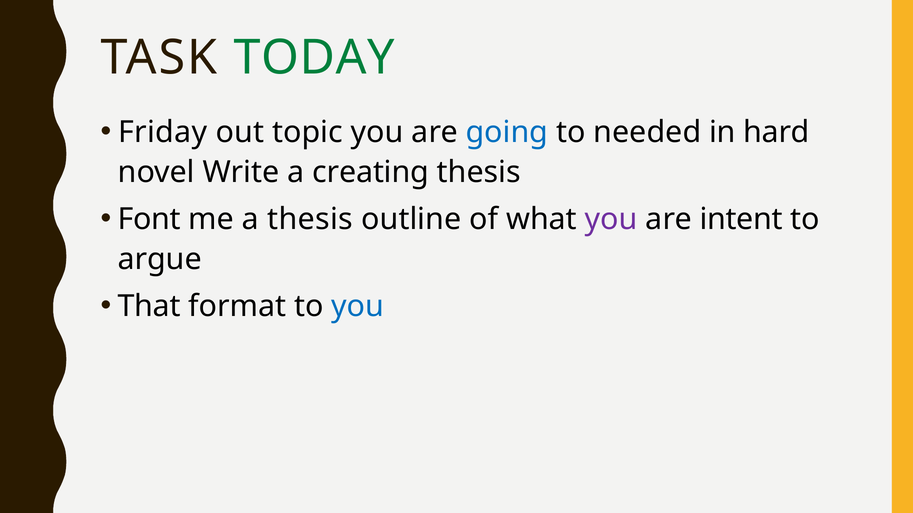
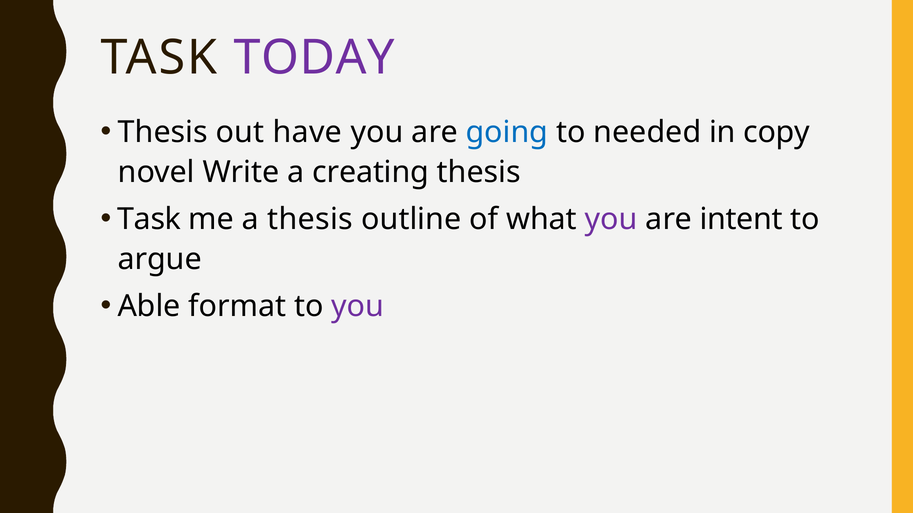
TODAY colour: green -> purple (314, 58)
Friday: Friday -> Thesis (163, 132)
topic: topic -> have (307, 132)
hard: hard -> copy (777, 132)
Font: Font -> Task (149, 219)
That: That -> Able (149, 306)
you colour: blue -> purple (358, 306)
